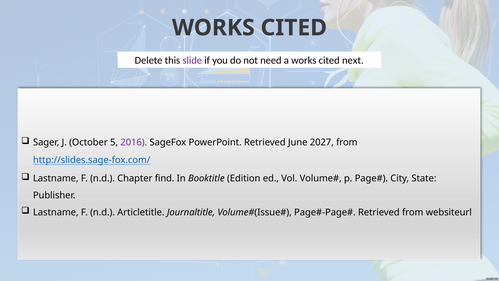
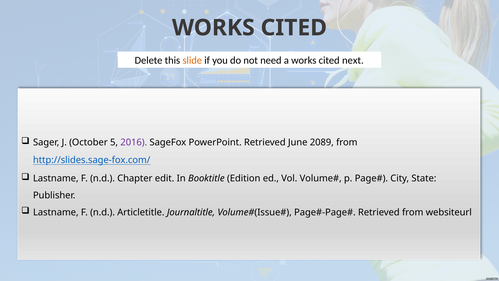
slide colour: purple -> orange (192, 60)
2027: 2027 -> 2089 (322, 142)
find: find -> edit (165, 178)
